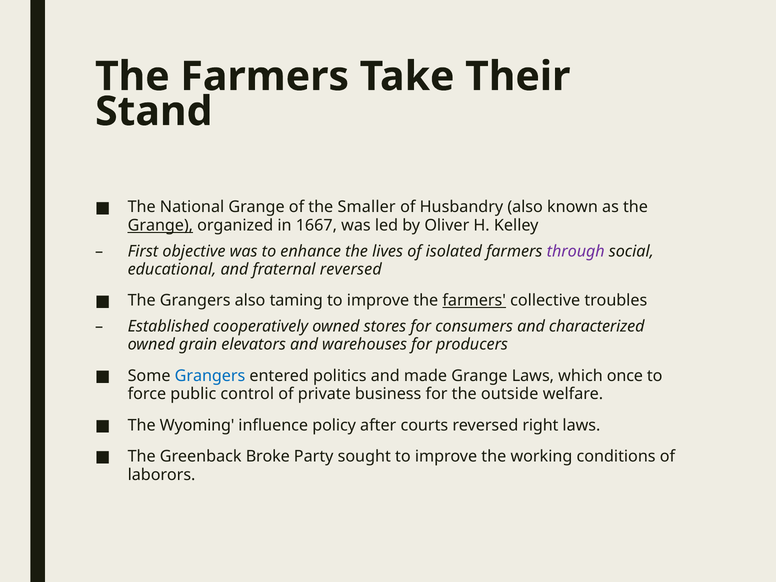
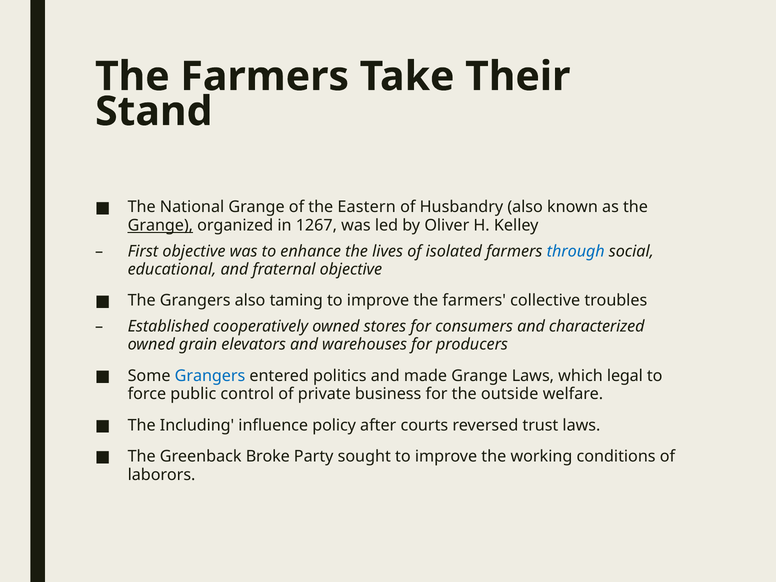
Smaller: Smaller -> Eastern (367, 207)
1667: 1667 -> 1267 (316, 225)
through colour: purple -> blue (576, 251)
fraternal reversed: reversed -> objective (351, 269)
farmers underline: present -> none (474, 301)
once: once -> legal (625, 376)
Wyoming: Wyoming -> Including (197, 425)
right: right -> trust (540, 425)
